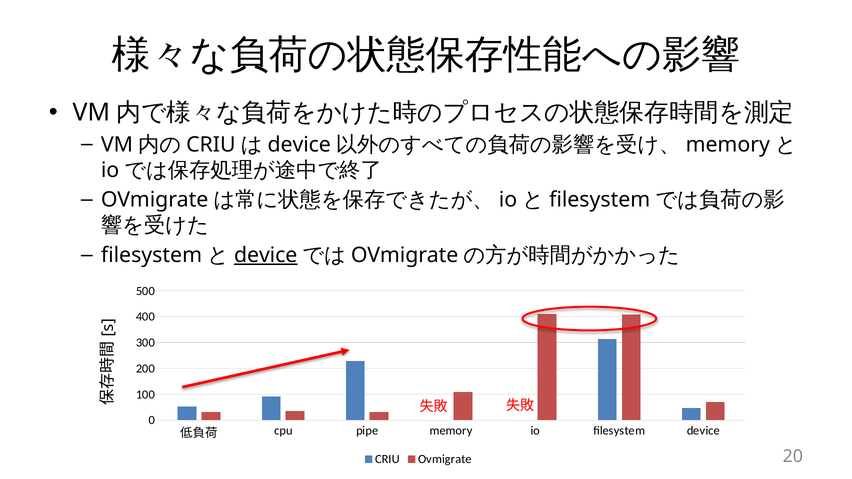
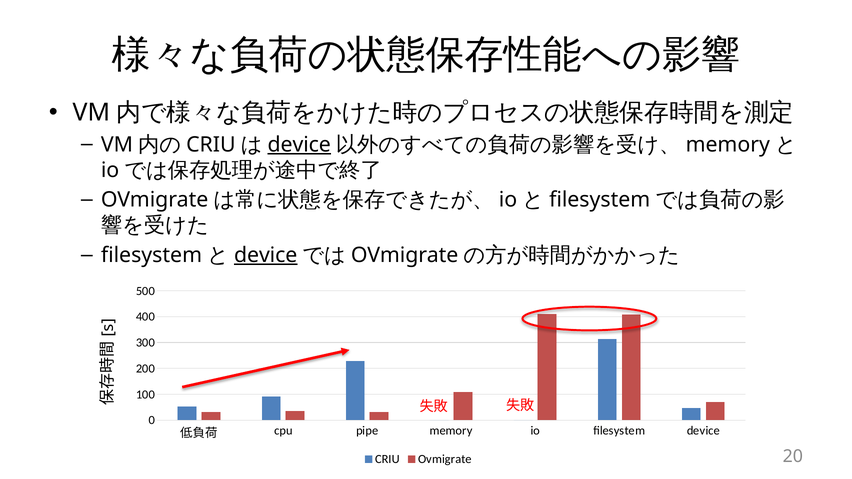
device underline: none -> present (299, 145)
